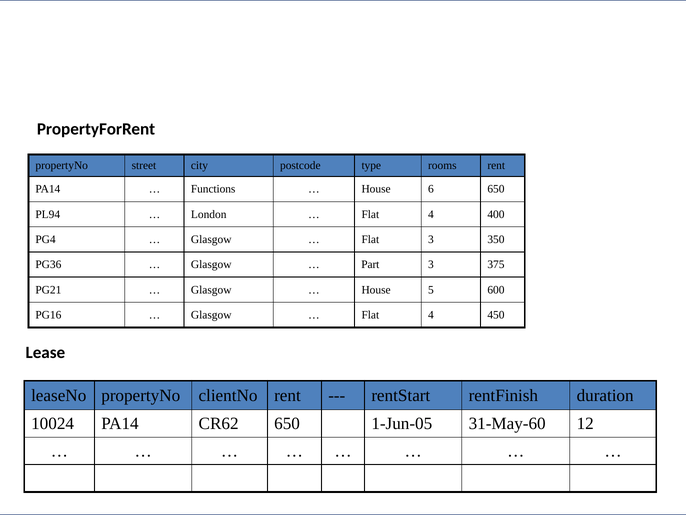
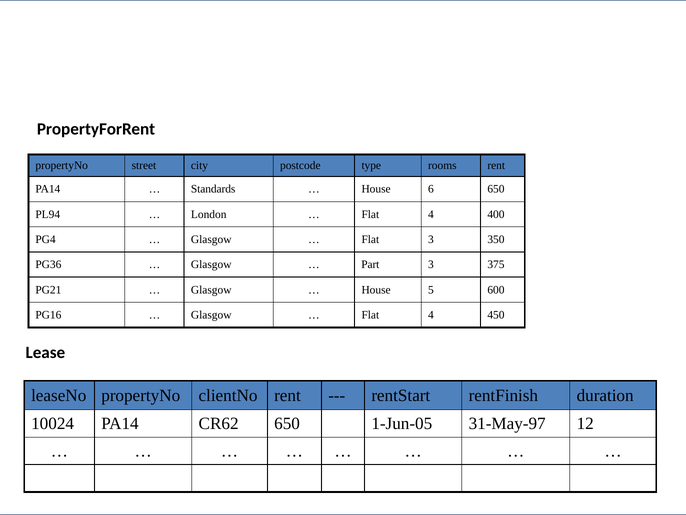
Functions: Functions -> Standards (213, 189)
31-May-60: 31-May-60 -> 31-May-97 (507, 423)
